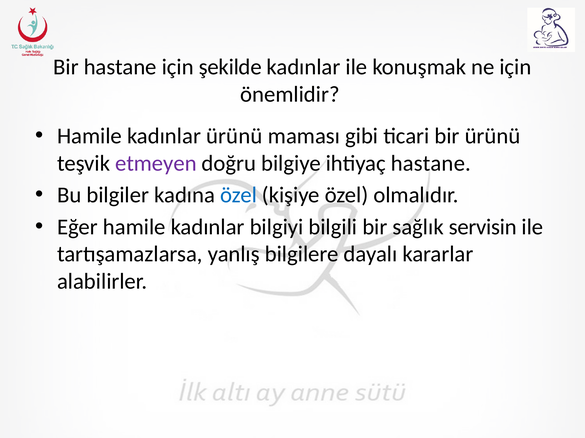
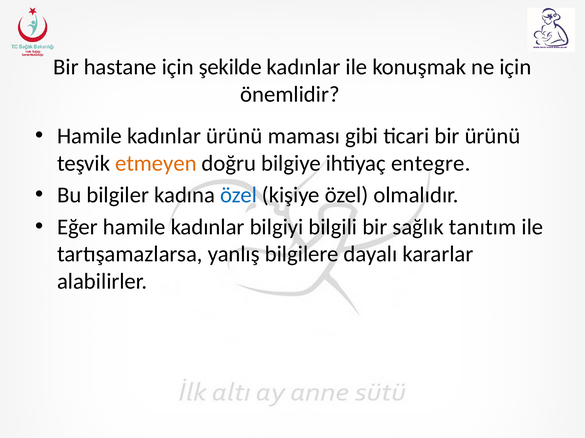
etmeyen colour: purple -> orange (156, 163)
ihtiyaç hastane: hastane -> entegre (431, 163)
servisin: servisin -> tanıtım (483, 227)
